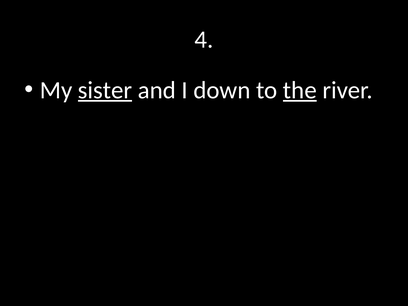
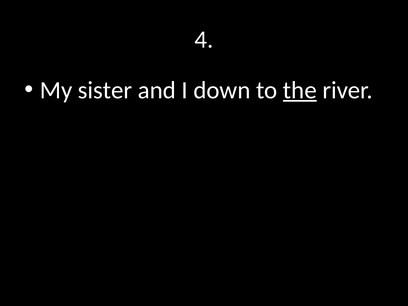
sister underline: present -> none (105, 90)
